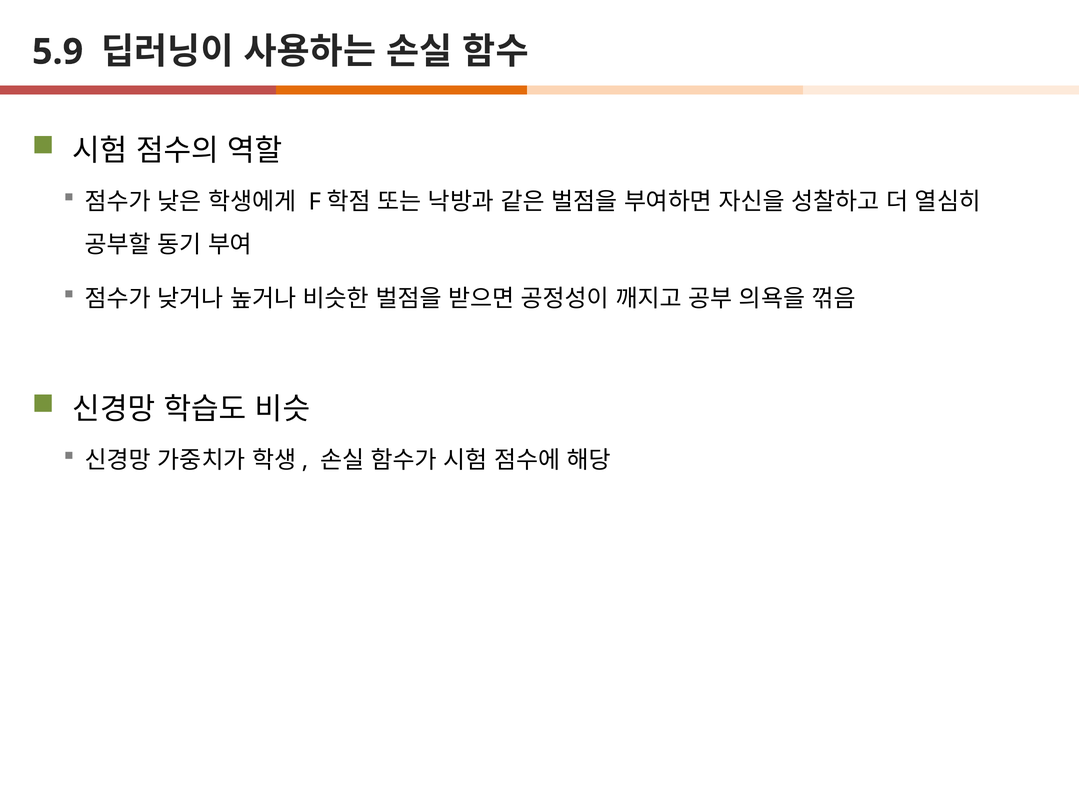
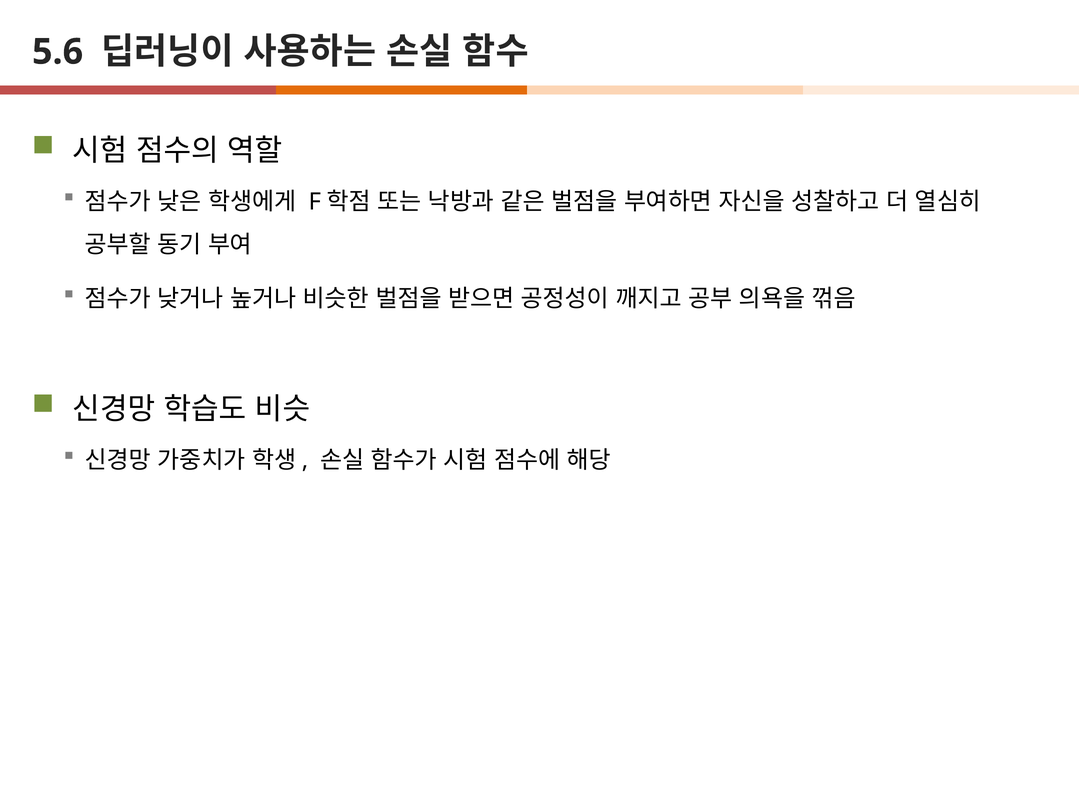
5.9: 5.9 -> 5.6 (58, 52)
